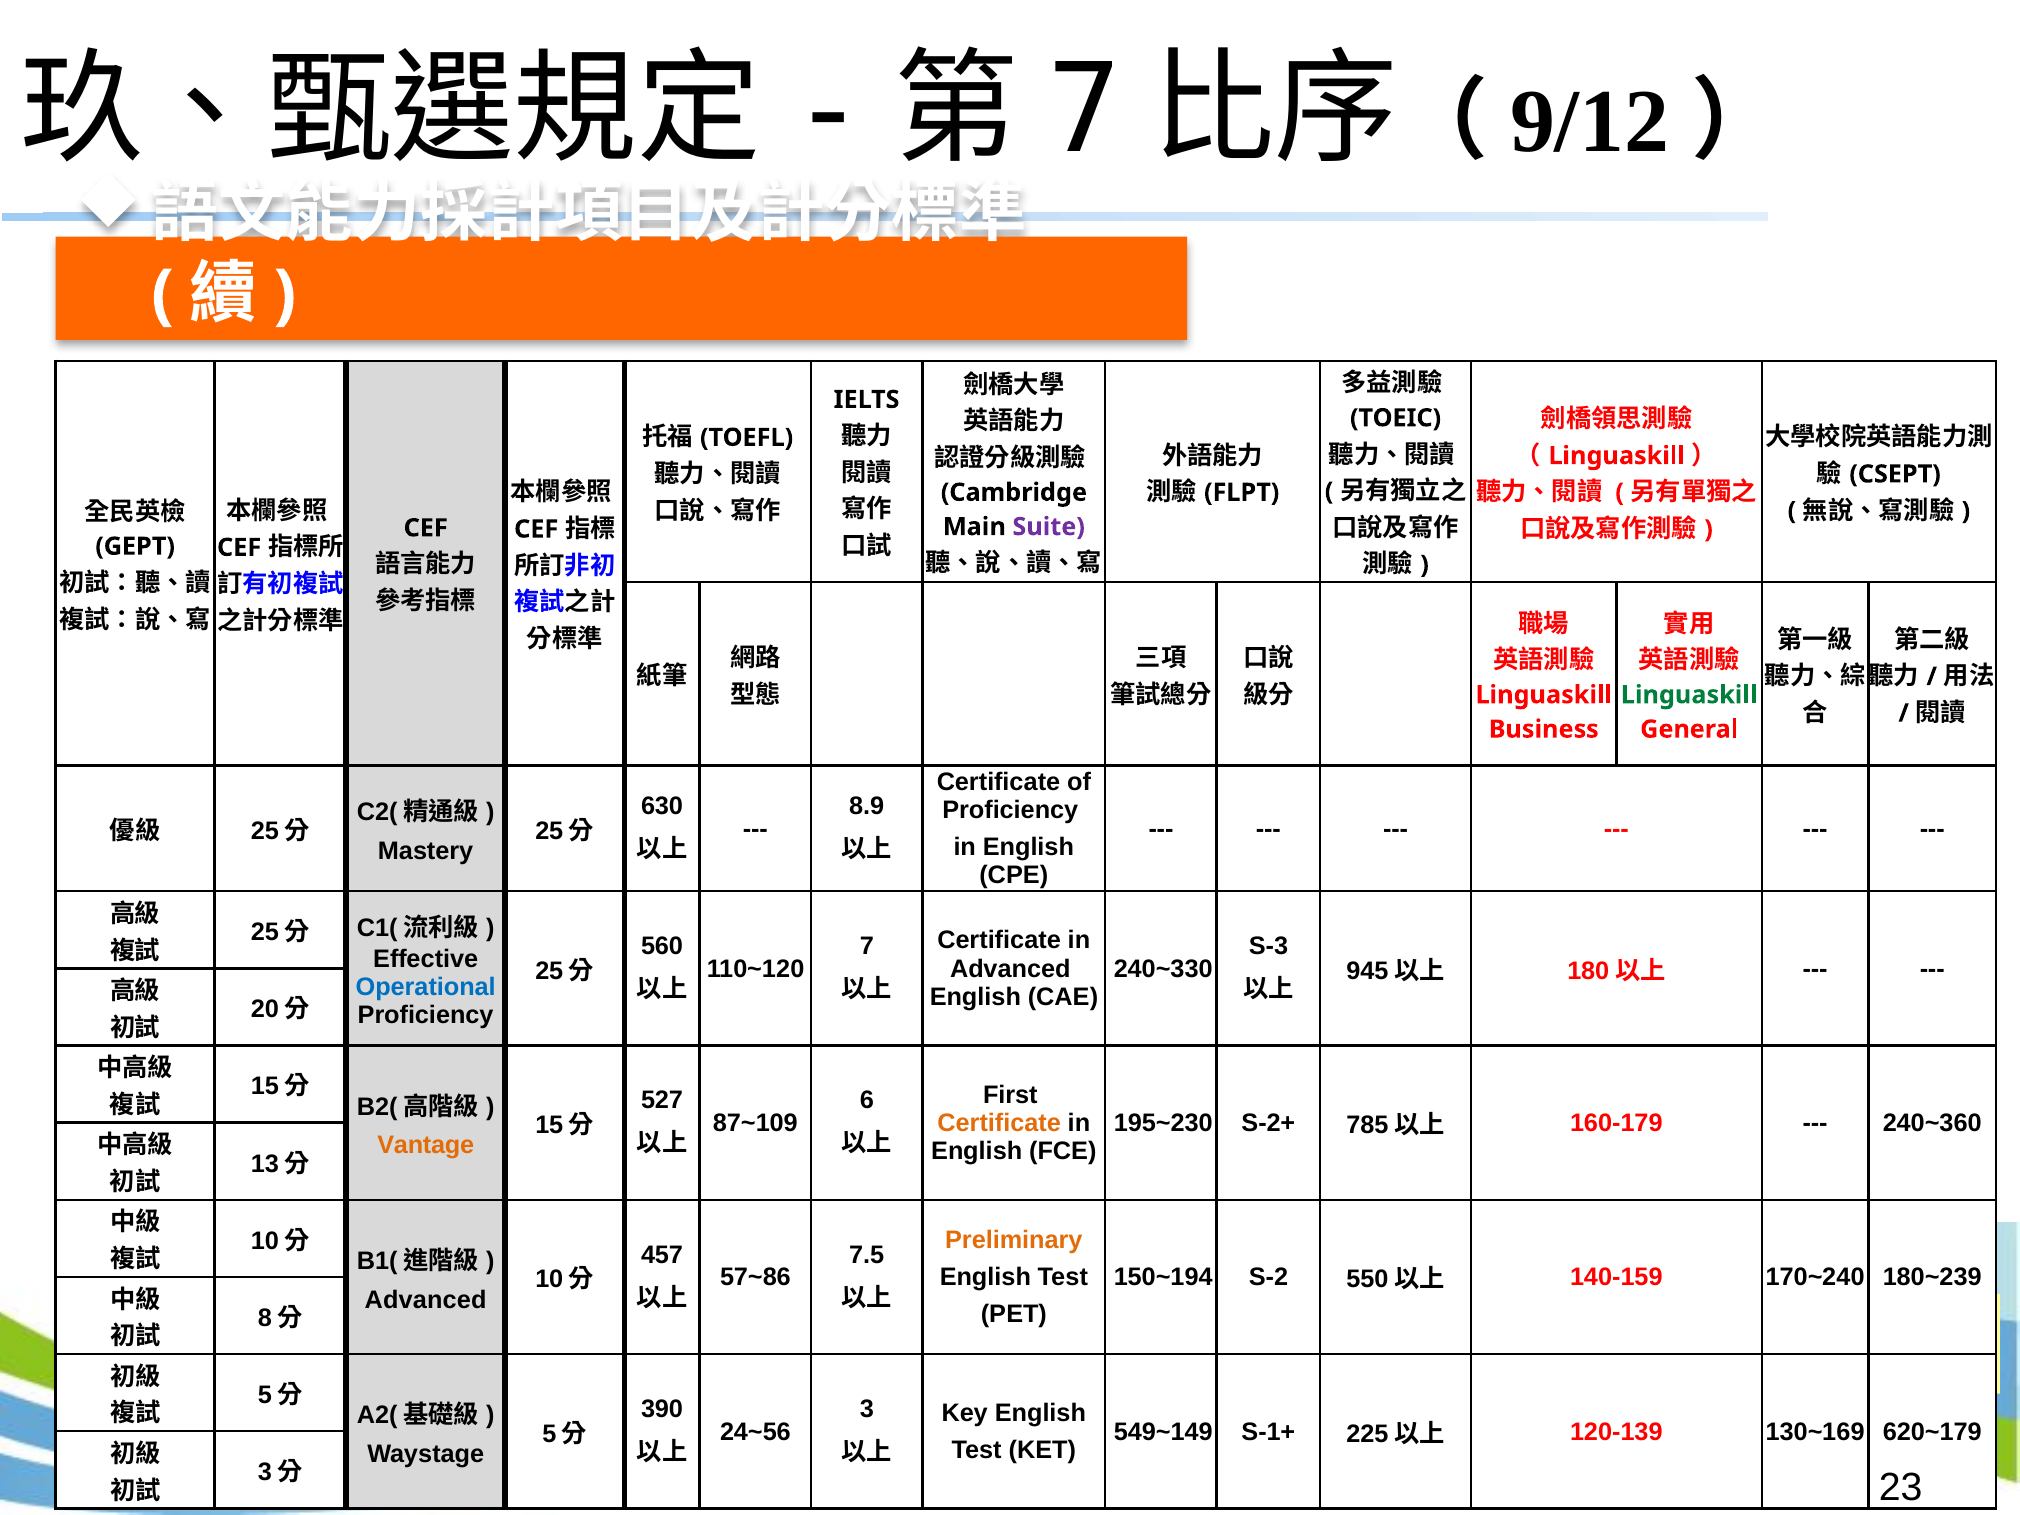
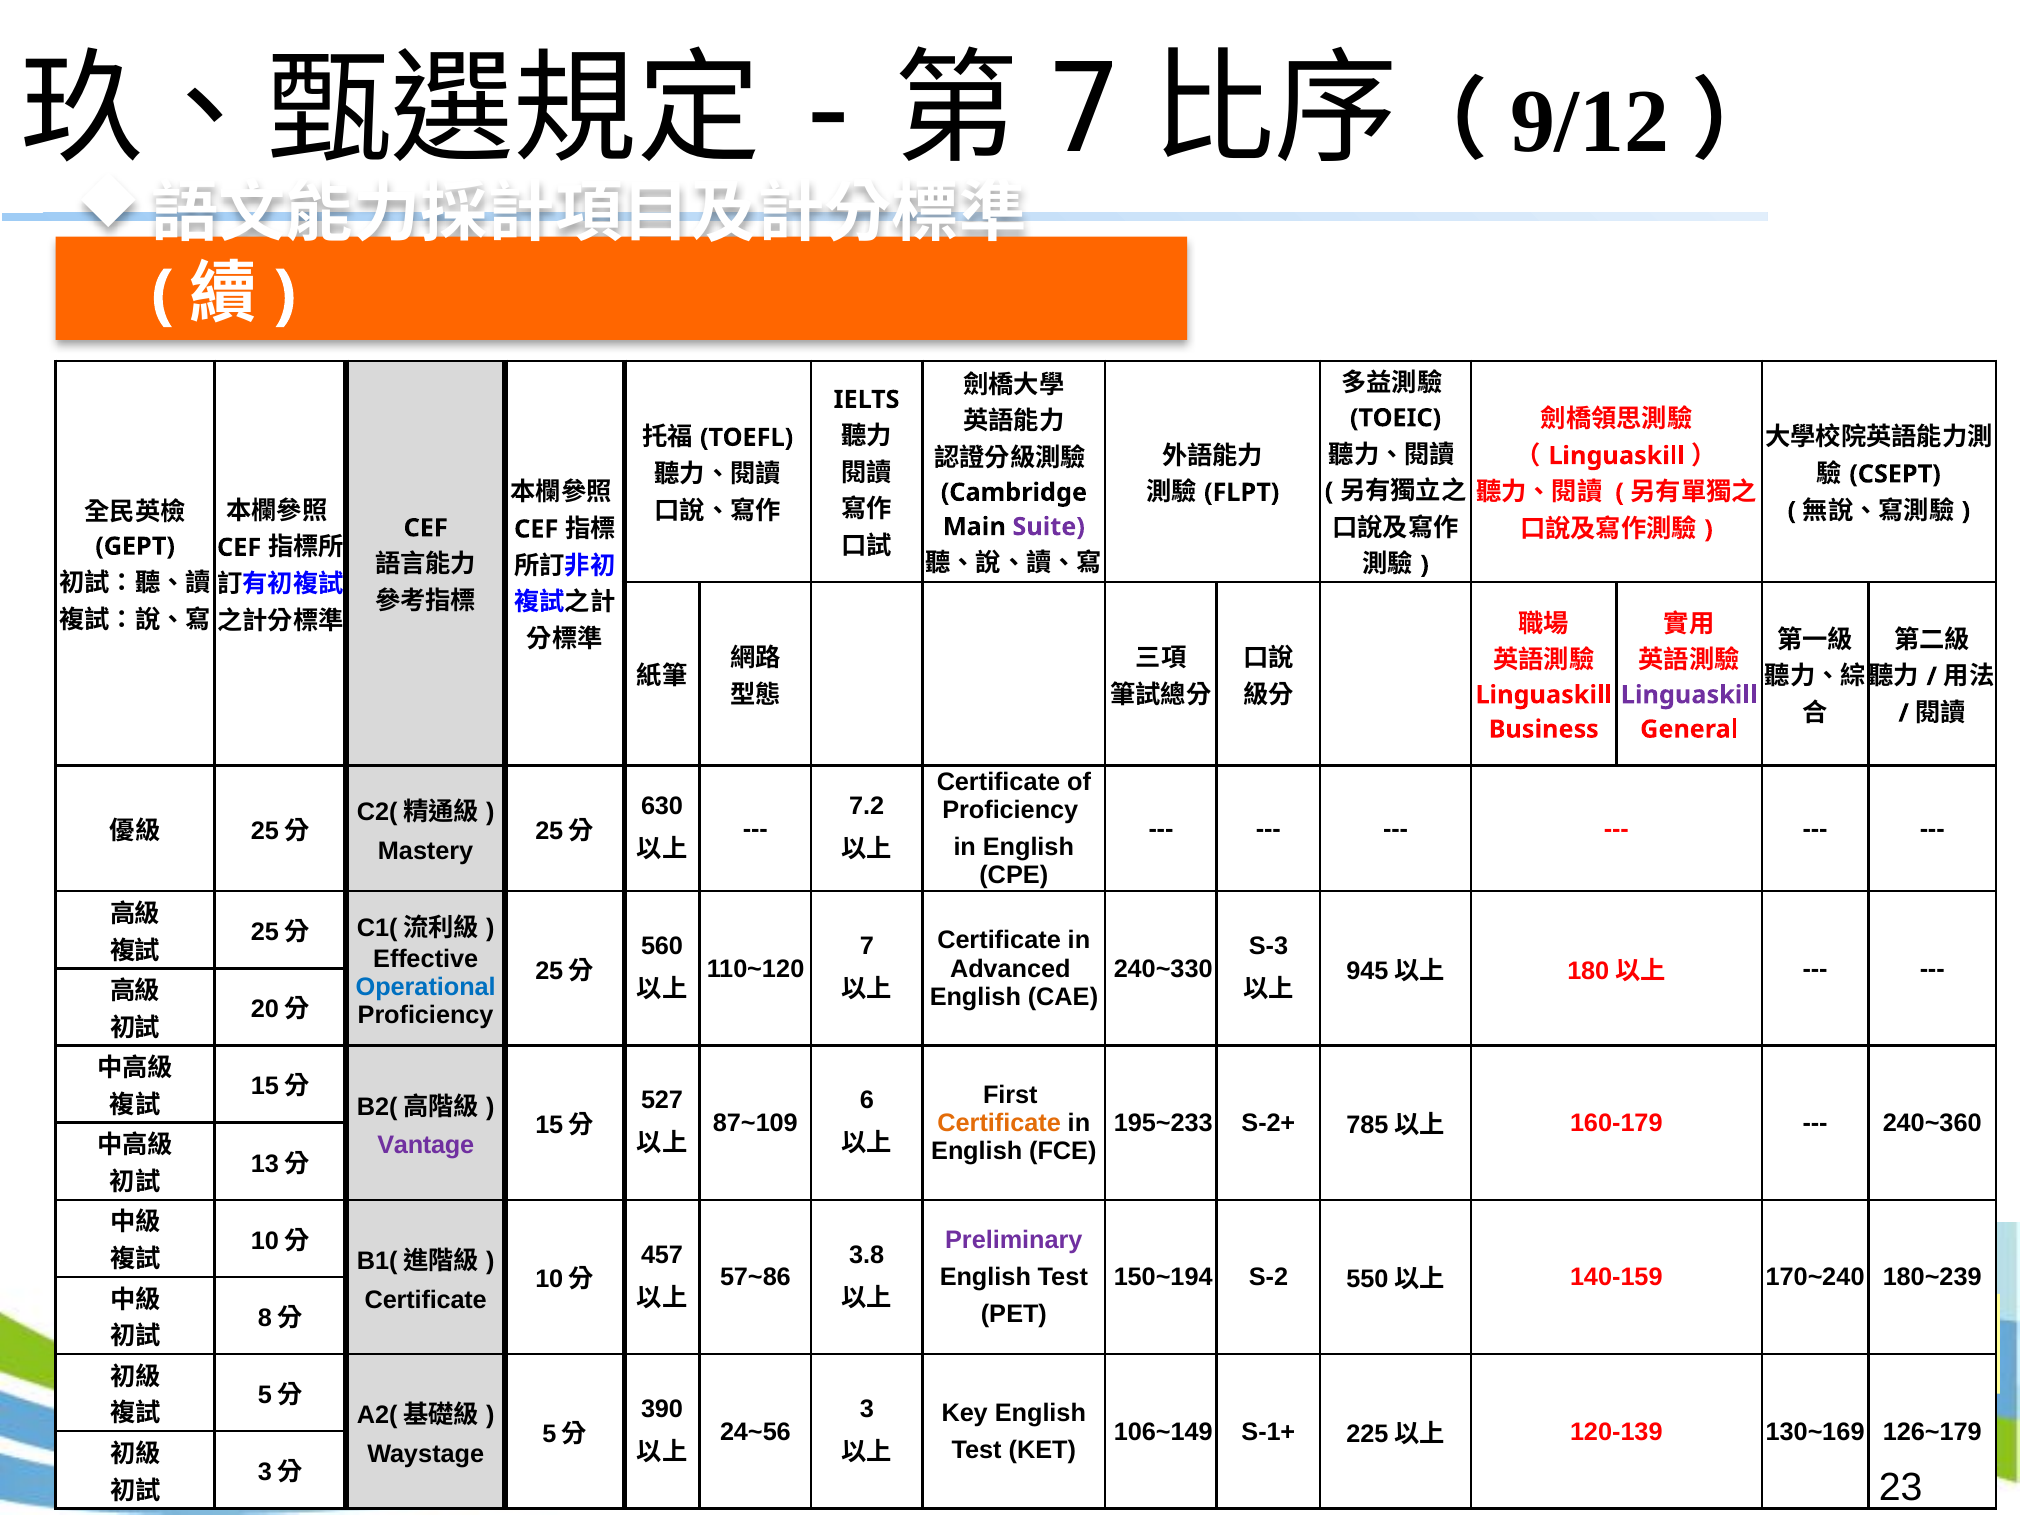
Linguaskill colour: green -> purple (1689, 695)
8.9: 8.9 -> 7.2 (867, 806)
195~230: 195~230 -> 195~233 (1163, 1123)
Vantage colour: orange -> purple (426, 1146)
Preliminary colour: orange -> purple (1014, 1241)
7.5: 7.5 -> 3.8 (867, 1255)
Advanced: Advanced -> Certificate (426, 1300)
549~149: 549~149 -> 106~149 (1163, 1432)
620~179: 620~179 -> 126~179 (1932, 1432)
